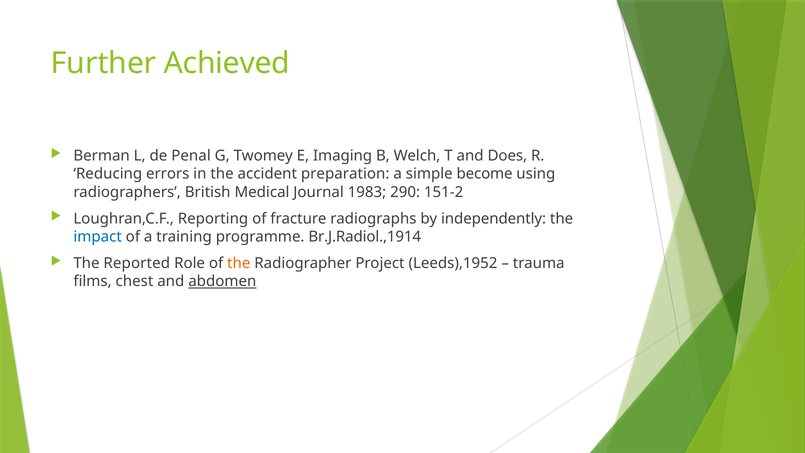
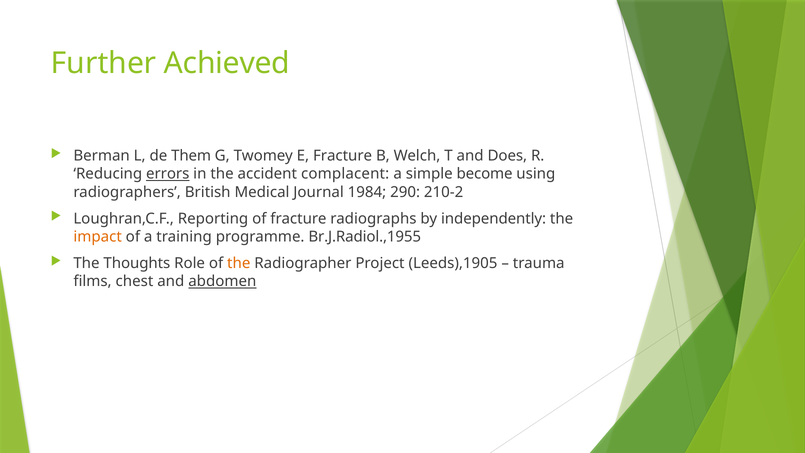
Penal: Penal -> Them (191, 156)
E Imaging: Imaging -> Fracture (343, 156)
errors underline: none -> present (168, 174)
preparation: preparation -> complacent (345, 174)
1983: 1983 -> 1984 (367, 192)
151-2: 151-2 -> 210-2 (444, 192)
impact colour: blue -> orange (98, 237)
Br.J.Radiol.,1914: Br.J.Radiol.,1914 -> Br.J.Radiol.,1955 (365, 237)
Reported: Reported -> Thoughts (137, 263)
Leeds),1952: Leeds),1952 -> Leeds),1905 (453, 263)
